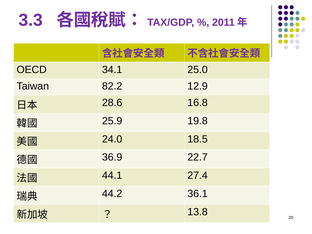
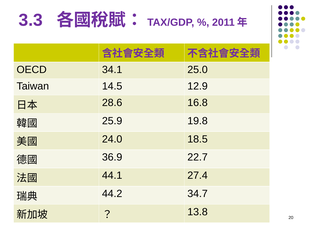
82.2: 82.2 -> 14.5 (112, 86)
36.1: 36.1 -> 34.7 (198, 194)
